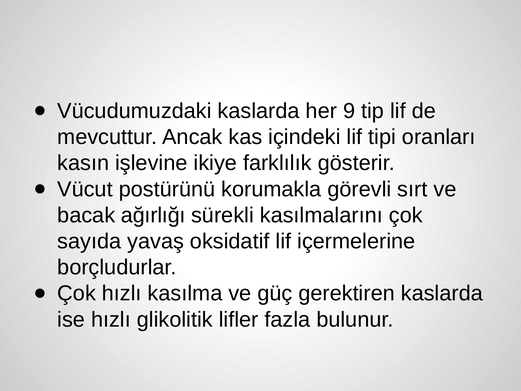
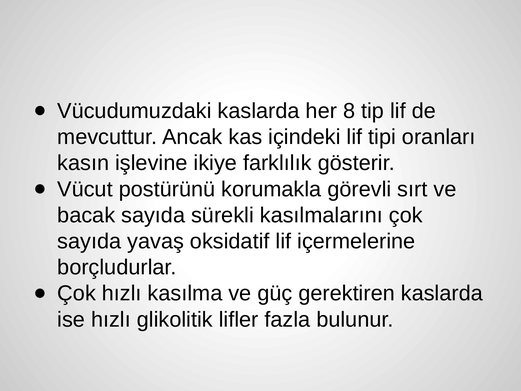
9: 9 -> 8 (349, 111)
bacak ağırlığı: ağırlığı -> sayıda (153, 215)
